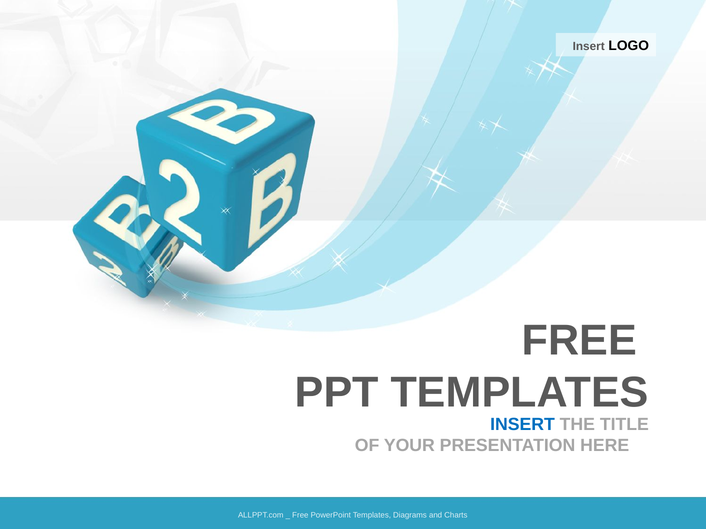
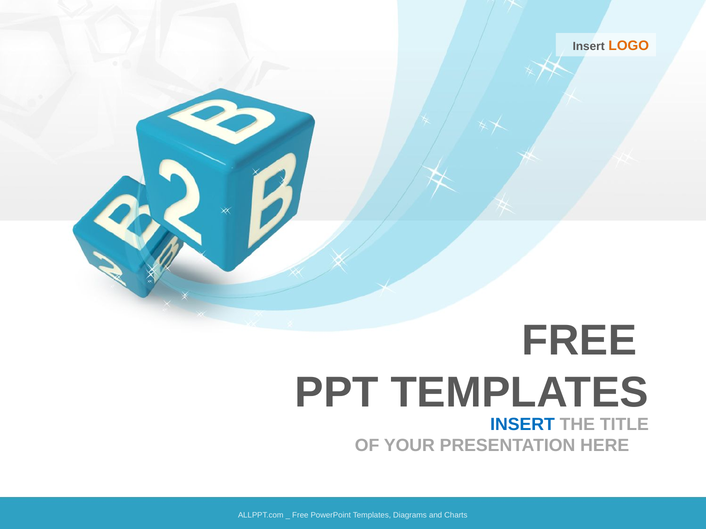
LOGO colour: black -> orange (629, 46)
